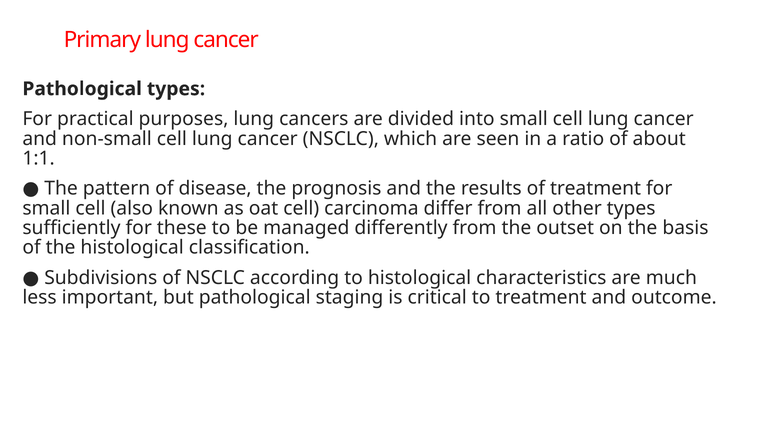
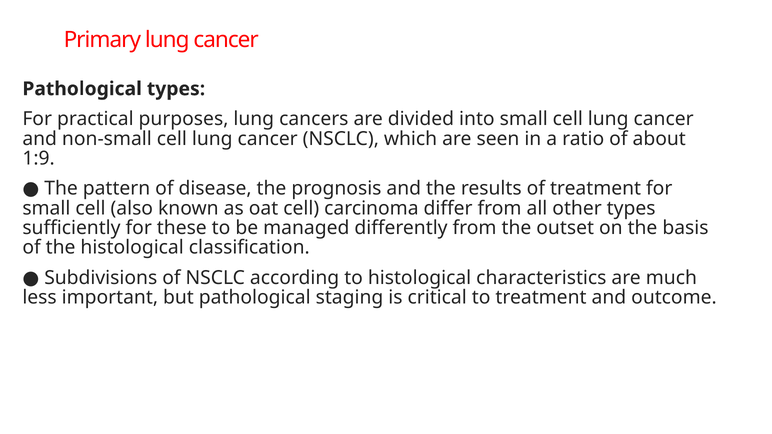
1:1: 1:1 -> 1:9 (39, 158)
